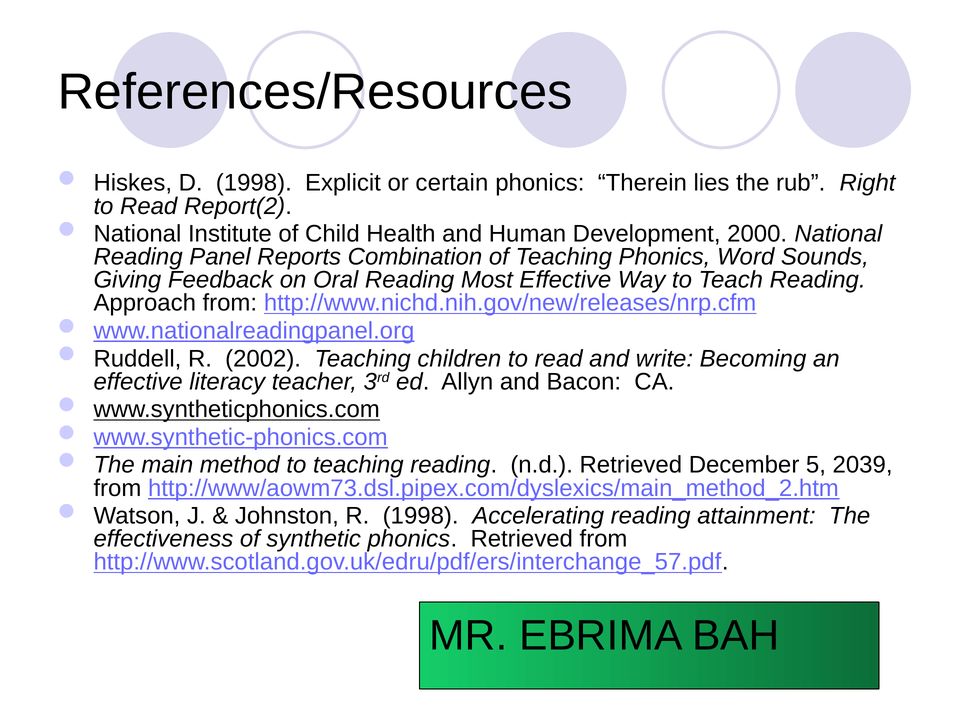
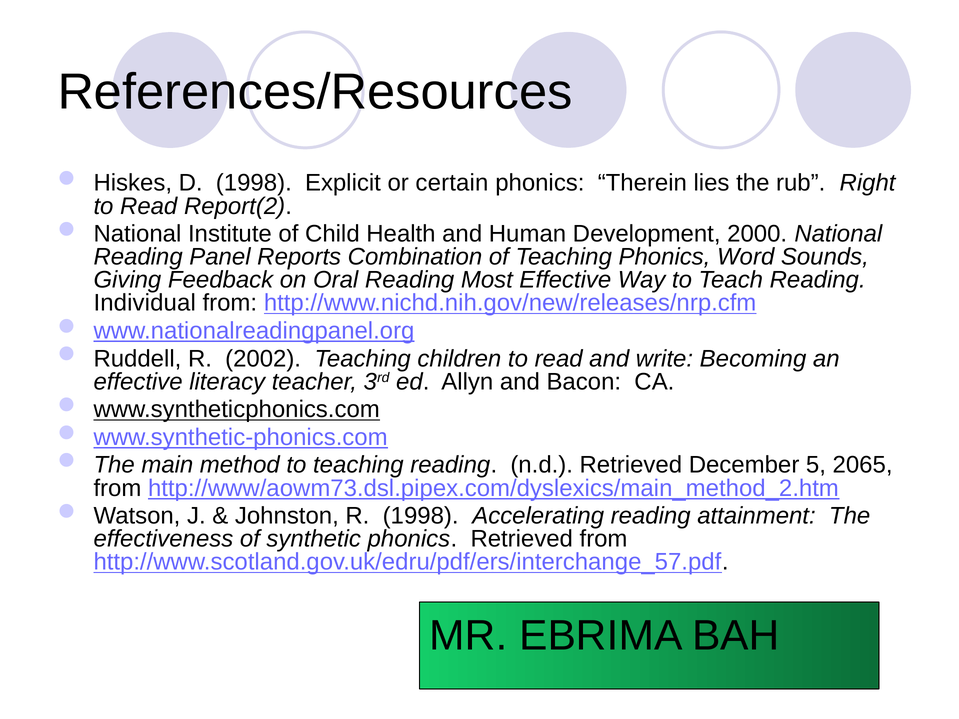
Approach: Approach -> Individual (145, 303)
2039: 2039 -> 2065 (863, 465)
